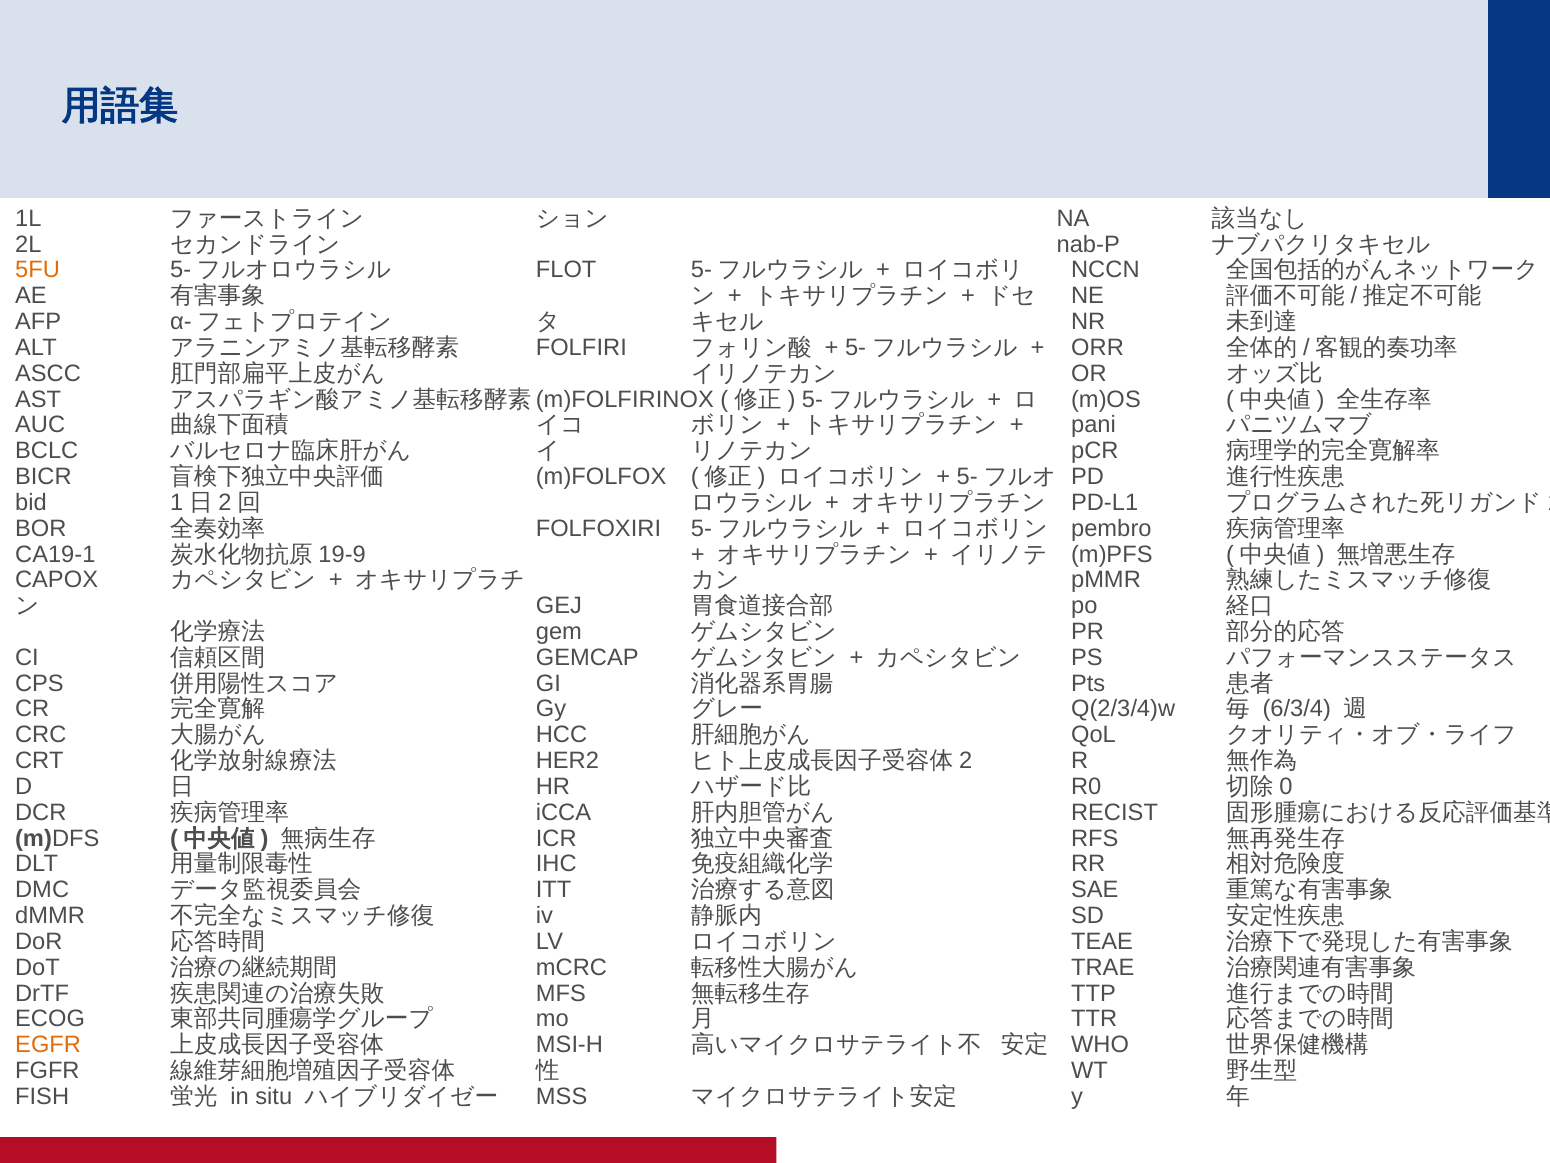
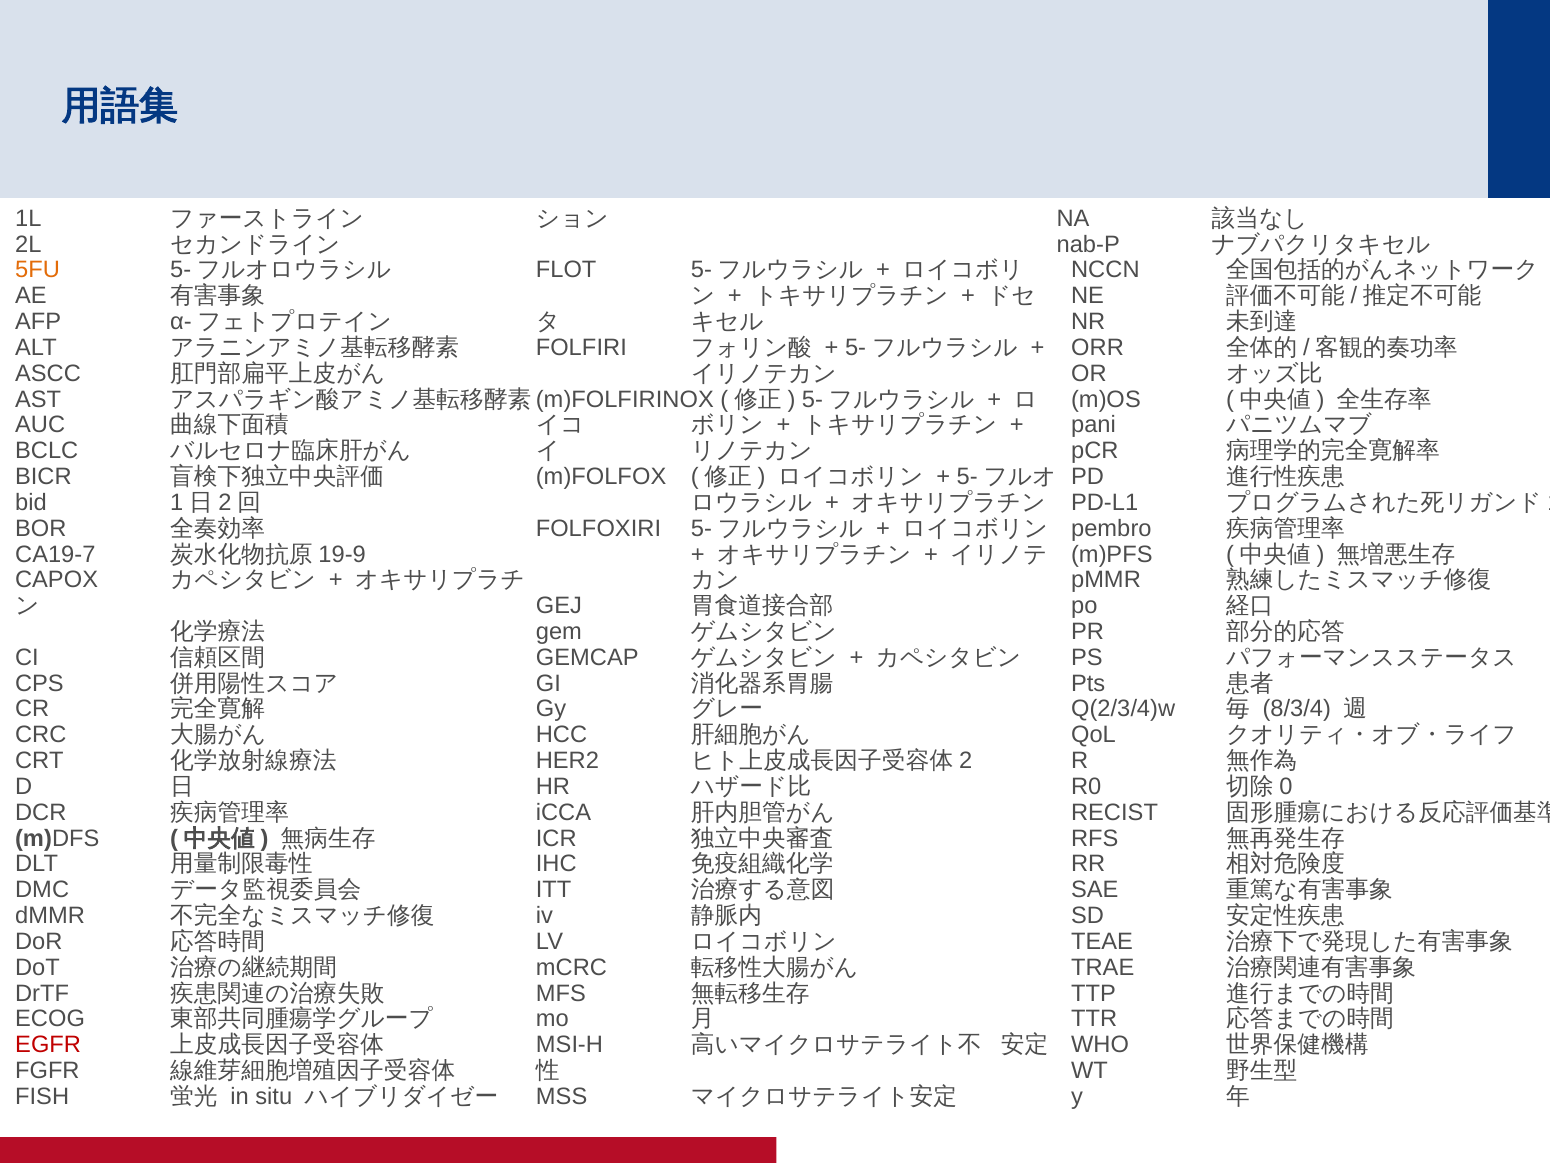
CA19-1: CA19-1 -> CA19-7 (55, 554)
6/3/4: 6/3/4 -> 8/3/4 (1297, 709)
EGFR colour: orange -> red (48, 1044)
